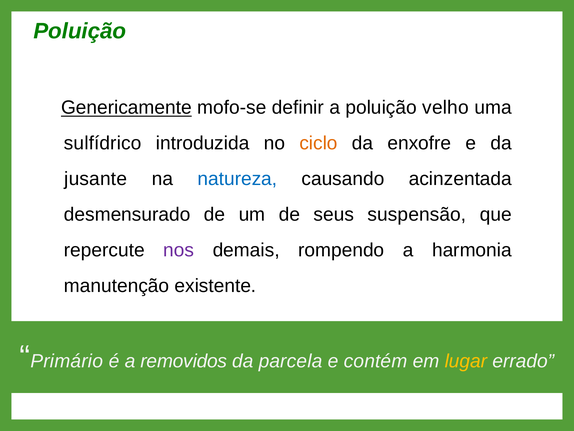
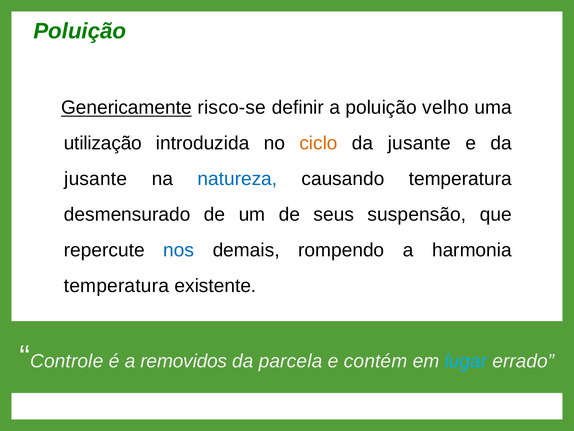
mofo-se: mofo-se -> risco-se (232, 108)
sulfídrico: sulfídrico -> utilização (103, 143)
enxofre: enxofre -> jusante (419, 143)
causando acinzentada: acinzentada -> temperatura (460, 179)
nos colour: purple -> blue (179, 250)
manutenção: manutenção -> temperatura (116, 285)
Primário: Primário -> Controle (67, 361)
lugar colour: yellow -> light blue (466, 361)
